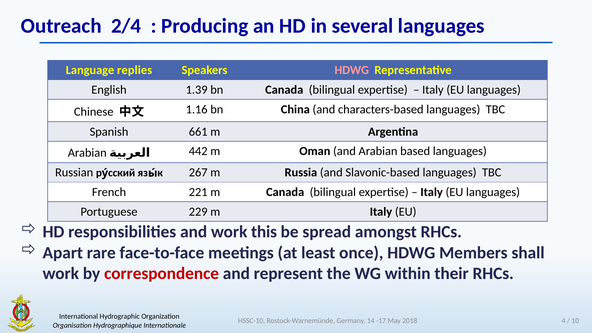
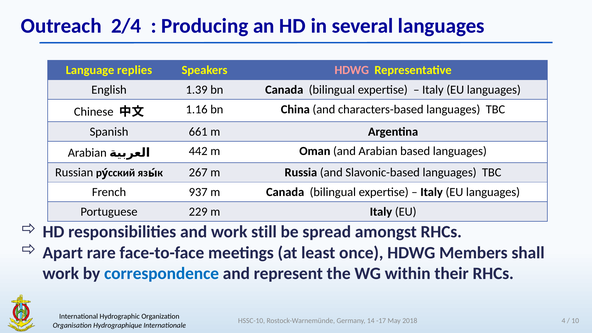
221: 221 -> 937 (198, 192)
this: this -> still (264, 232)
correspondence colour: red -> blue (162, 273)
